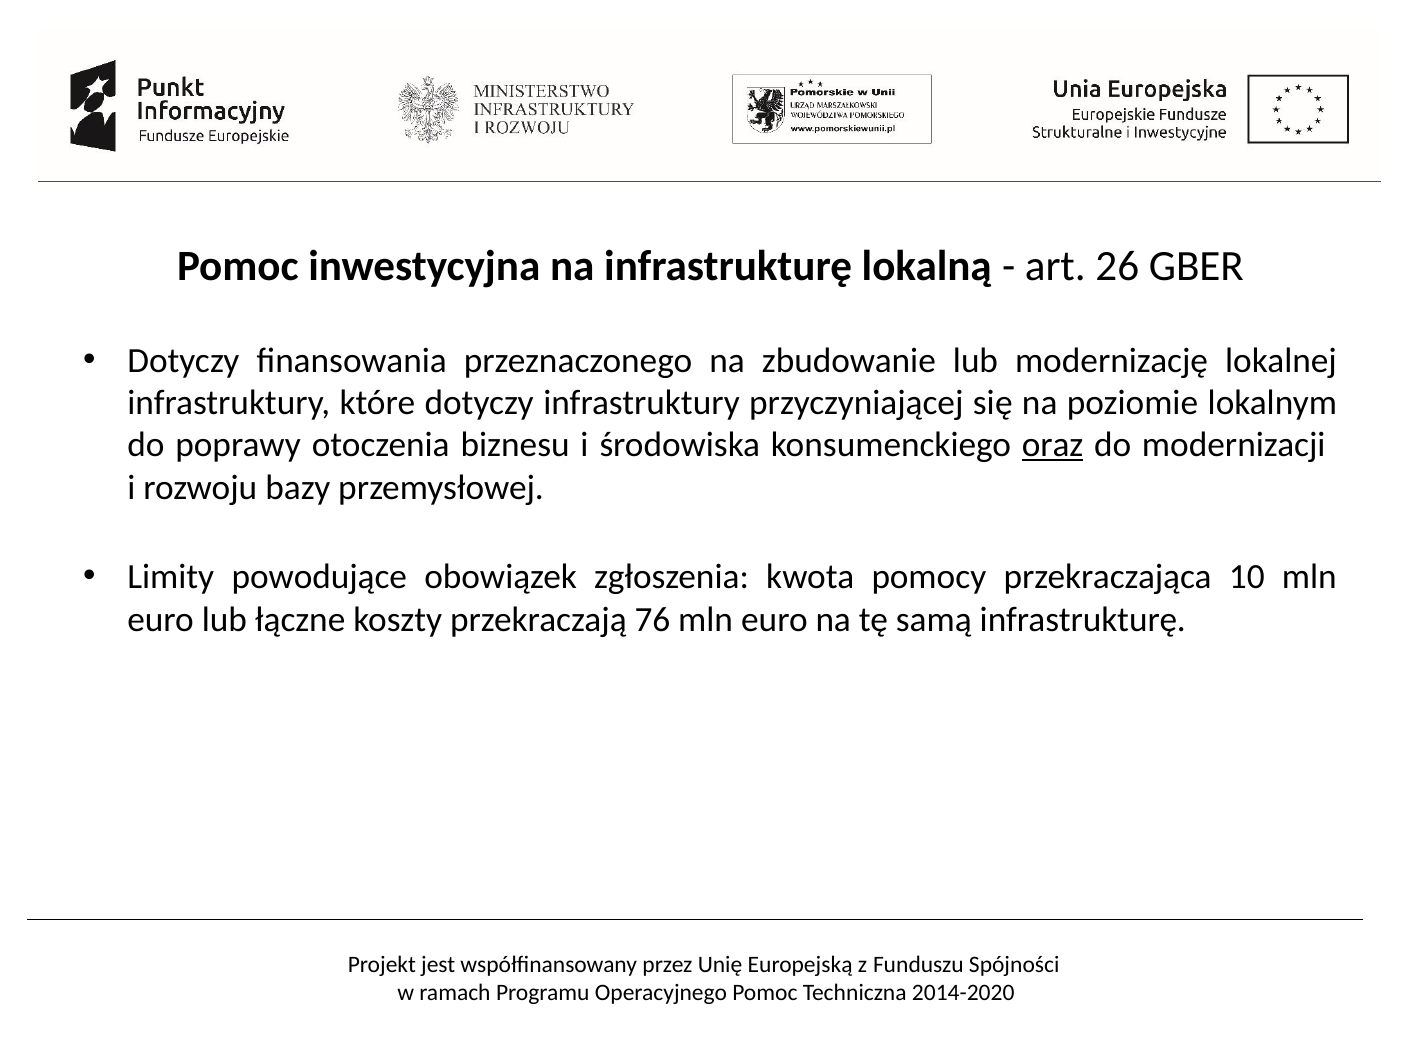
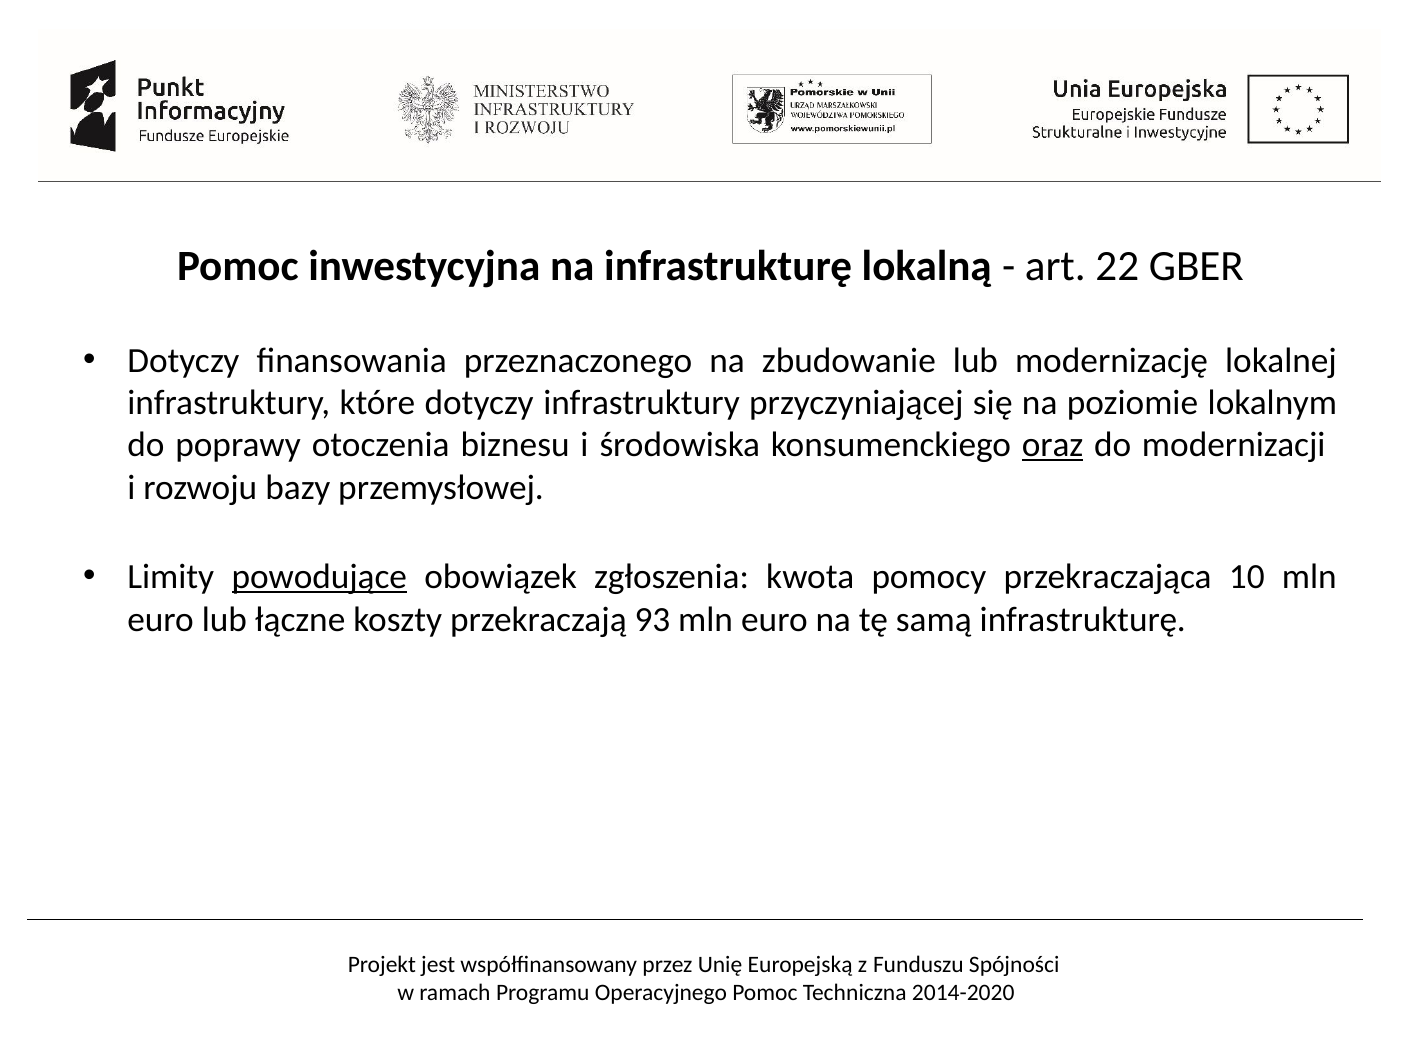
26: 26 -> 22 (1117, 267)
powodujące underline: none -> present (319, 577)
76: 76 -> 93 (652, 619)
